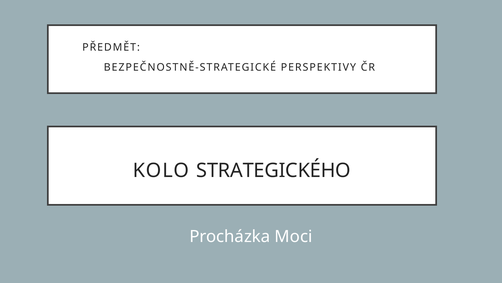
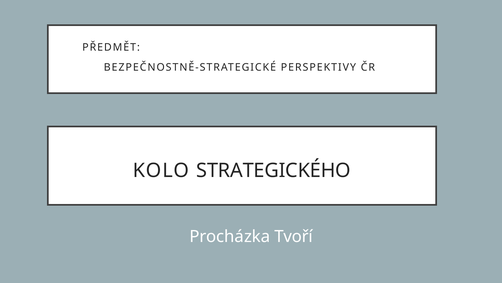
Moci: Moci -> Tvoří (294, 236)
